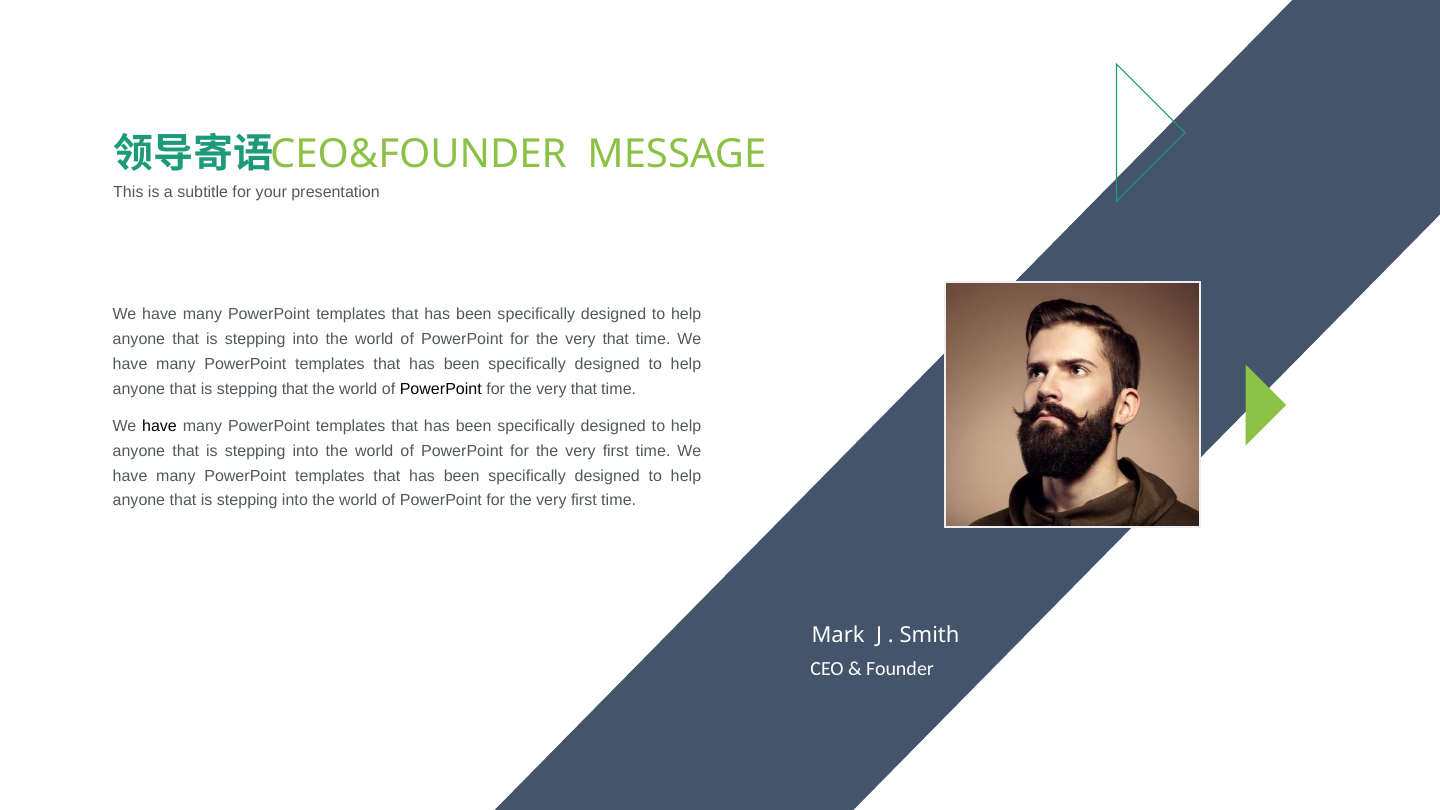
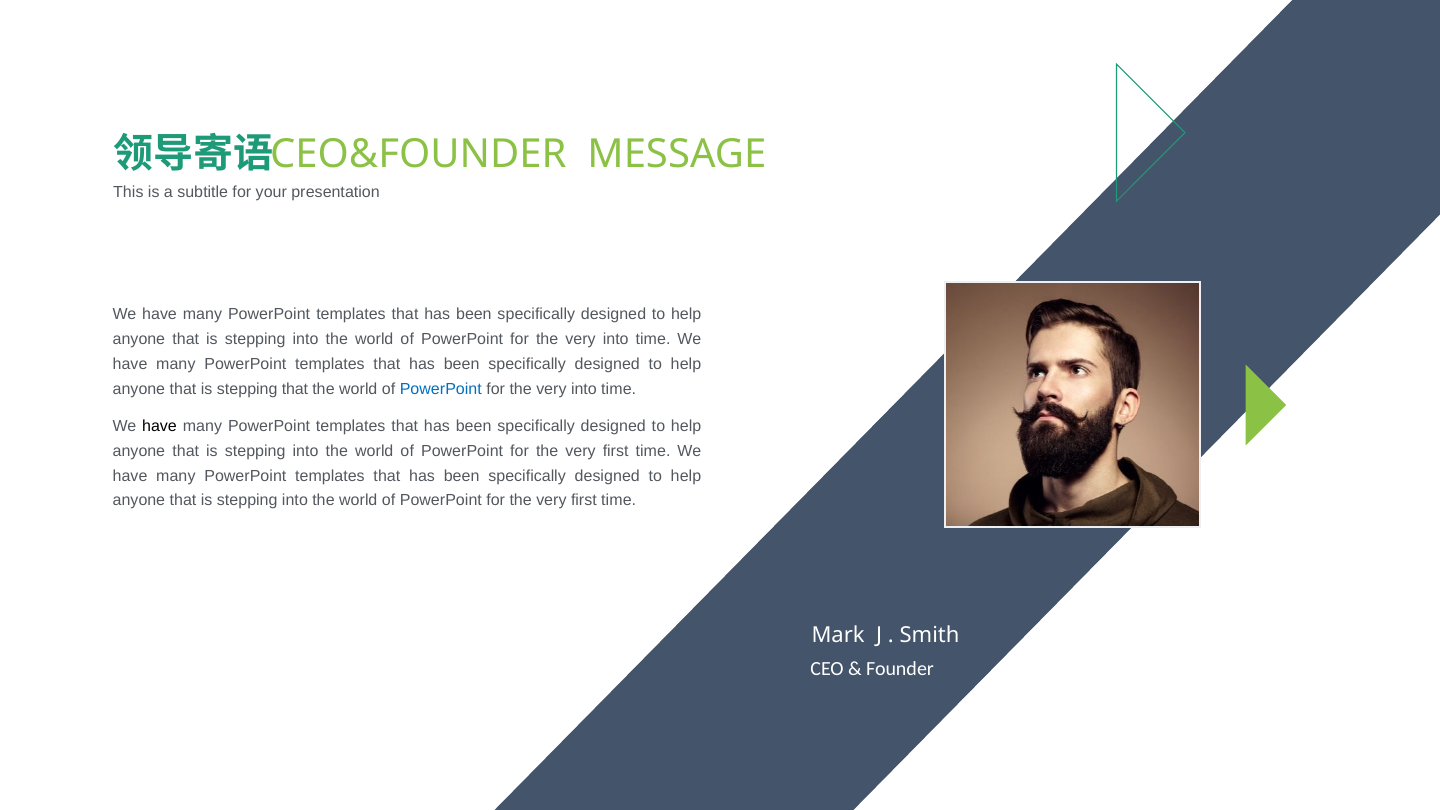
that: that -> into (616, 339)
PowerPoint colour: black -> blue (441, 389)
that: that -> into (584, 389)
